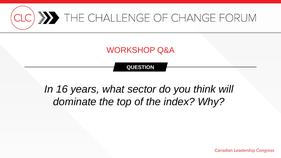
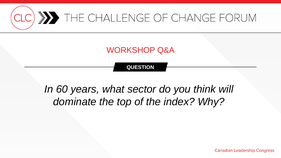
16: 16 -> 60 (62, 89)
